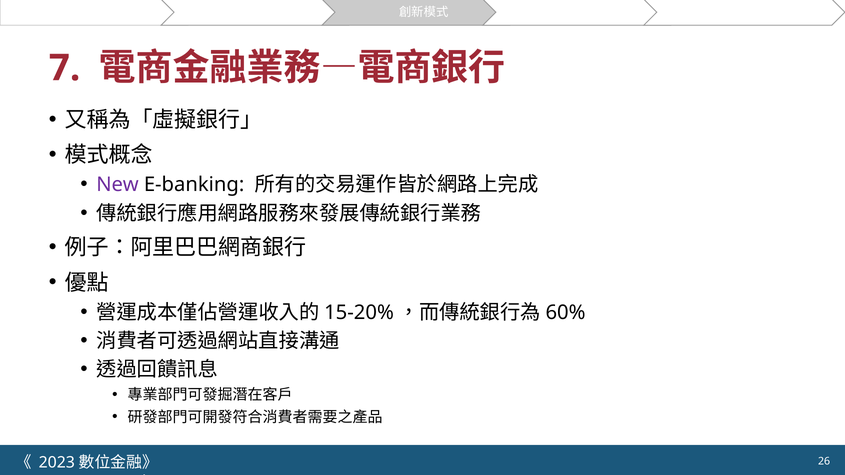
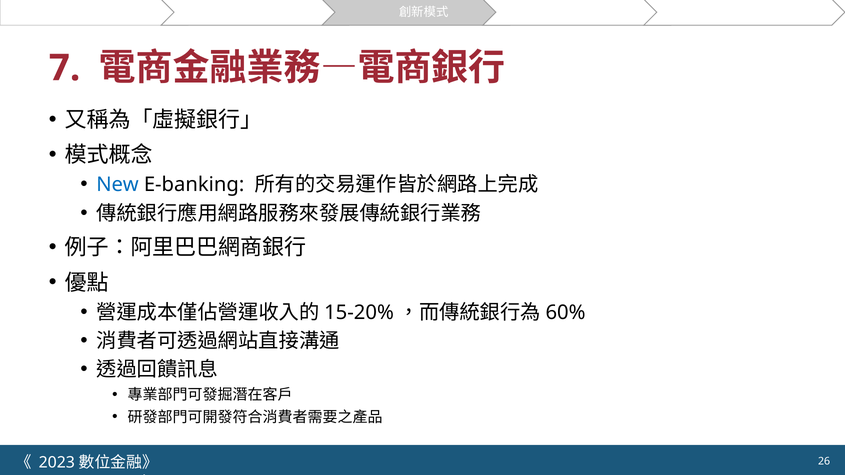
New colour: purple -> blue (117, 185)
